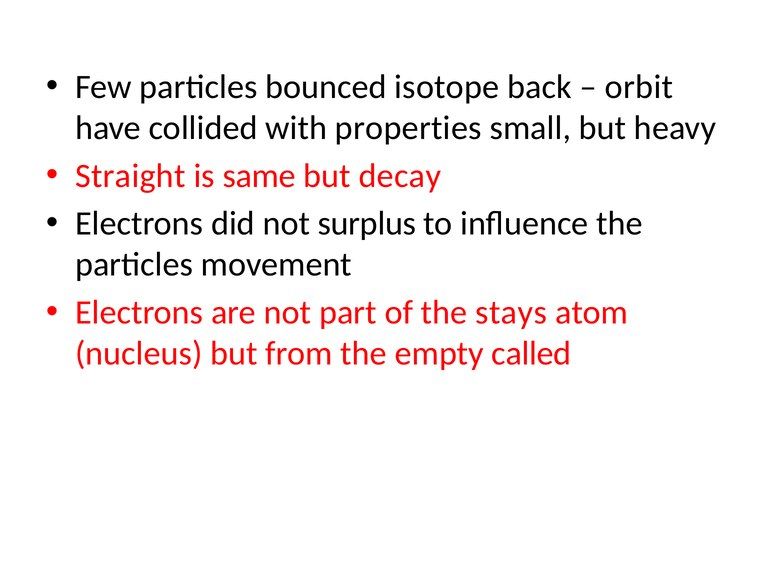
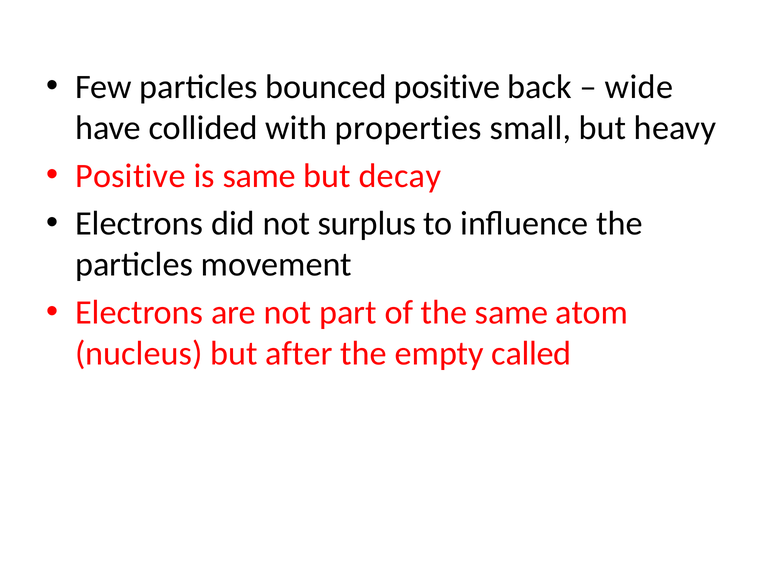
bounced isotope: isotope -> positive (447, 87)
orbit: orbit -> wide (639, 87)
Straight: Straight -> Positive (130, 176)
the stays: stays -> same (512, 313)
from: from -> after (299, 354)
